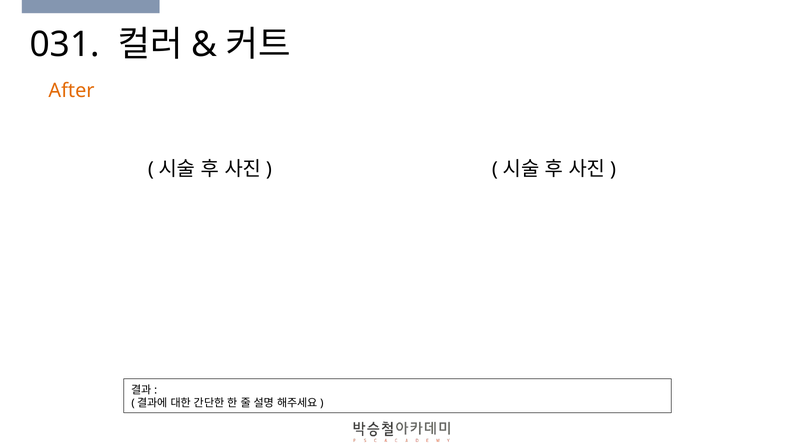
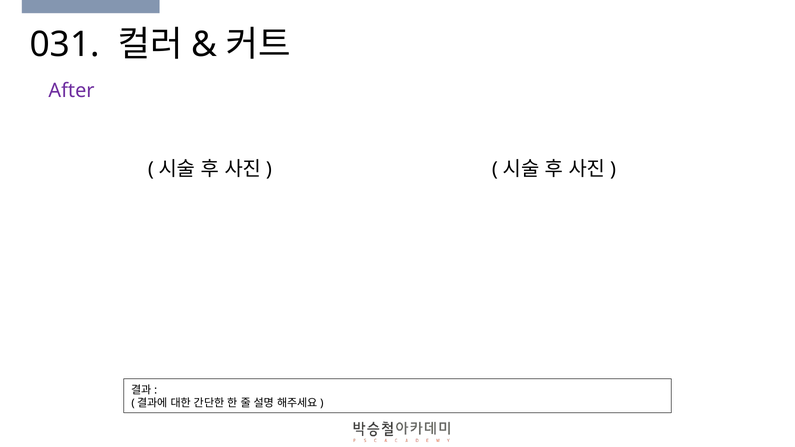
After colour: orange -> purple (72, 91)
